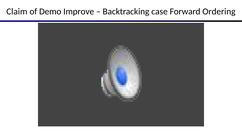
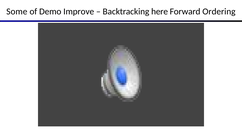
Claim: Claim -> Some (17, 12)
case: case -> here (160, 12)
